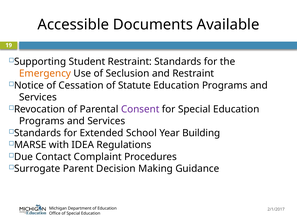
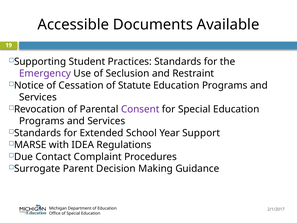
Student Restraint: Restraint -> Practices (130, 62)
Emergency colour: orange -> purple (45, 73)
Building: Building -> Support (201, 133)
